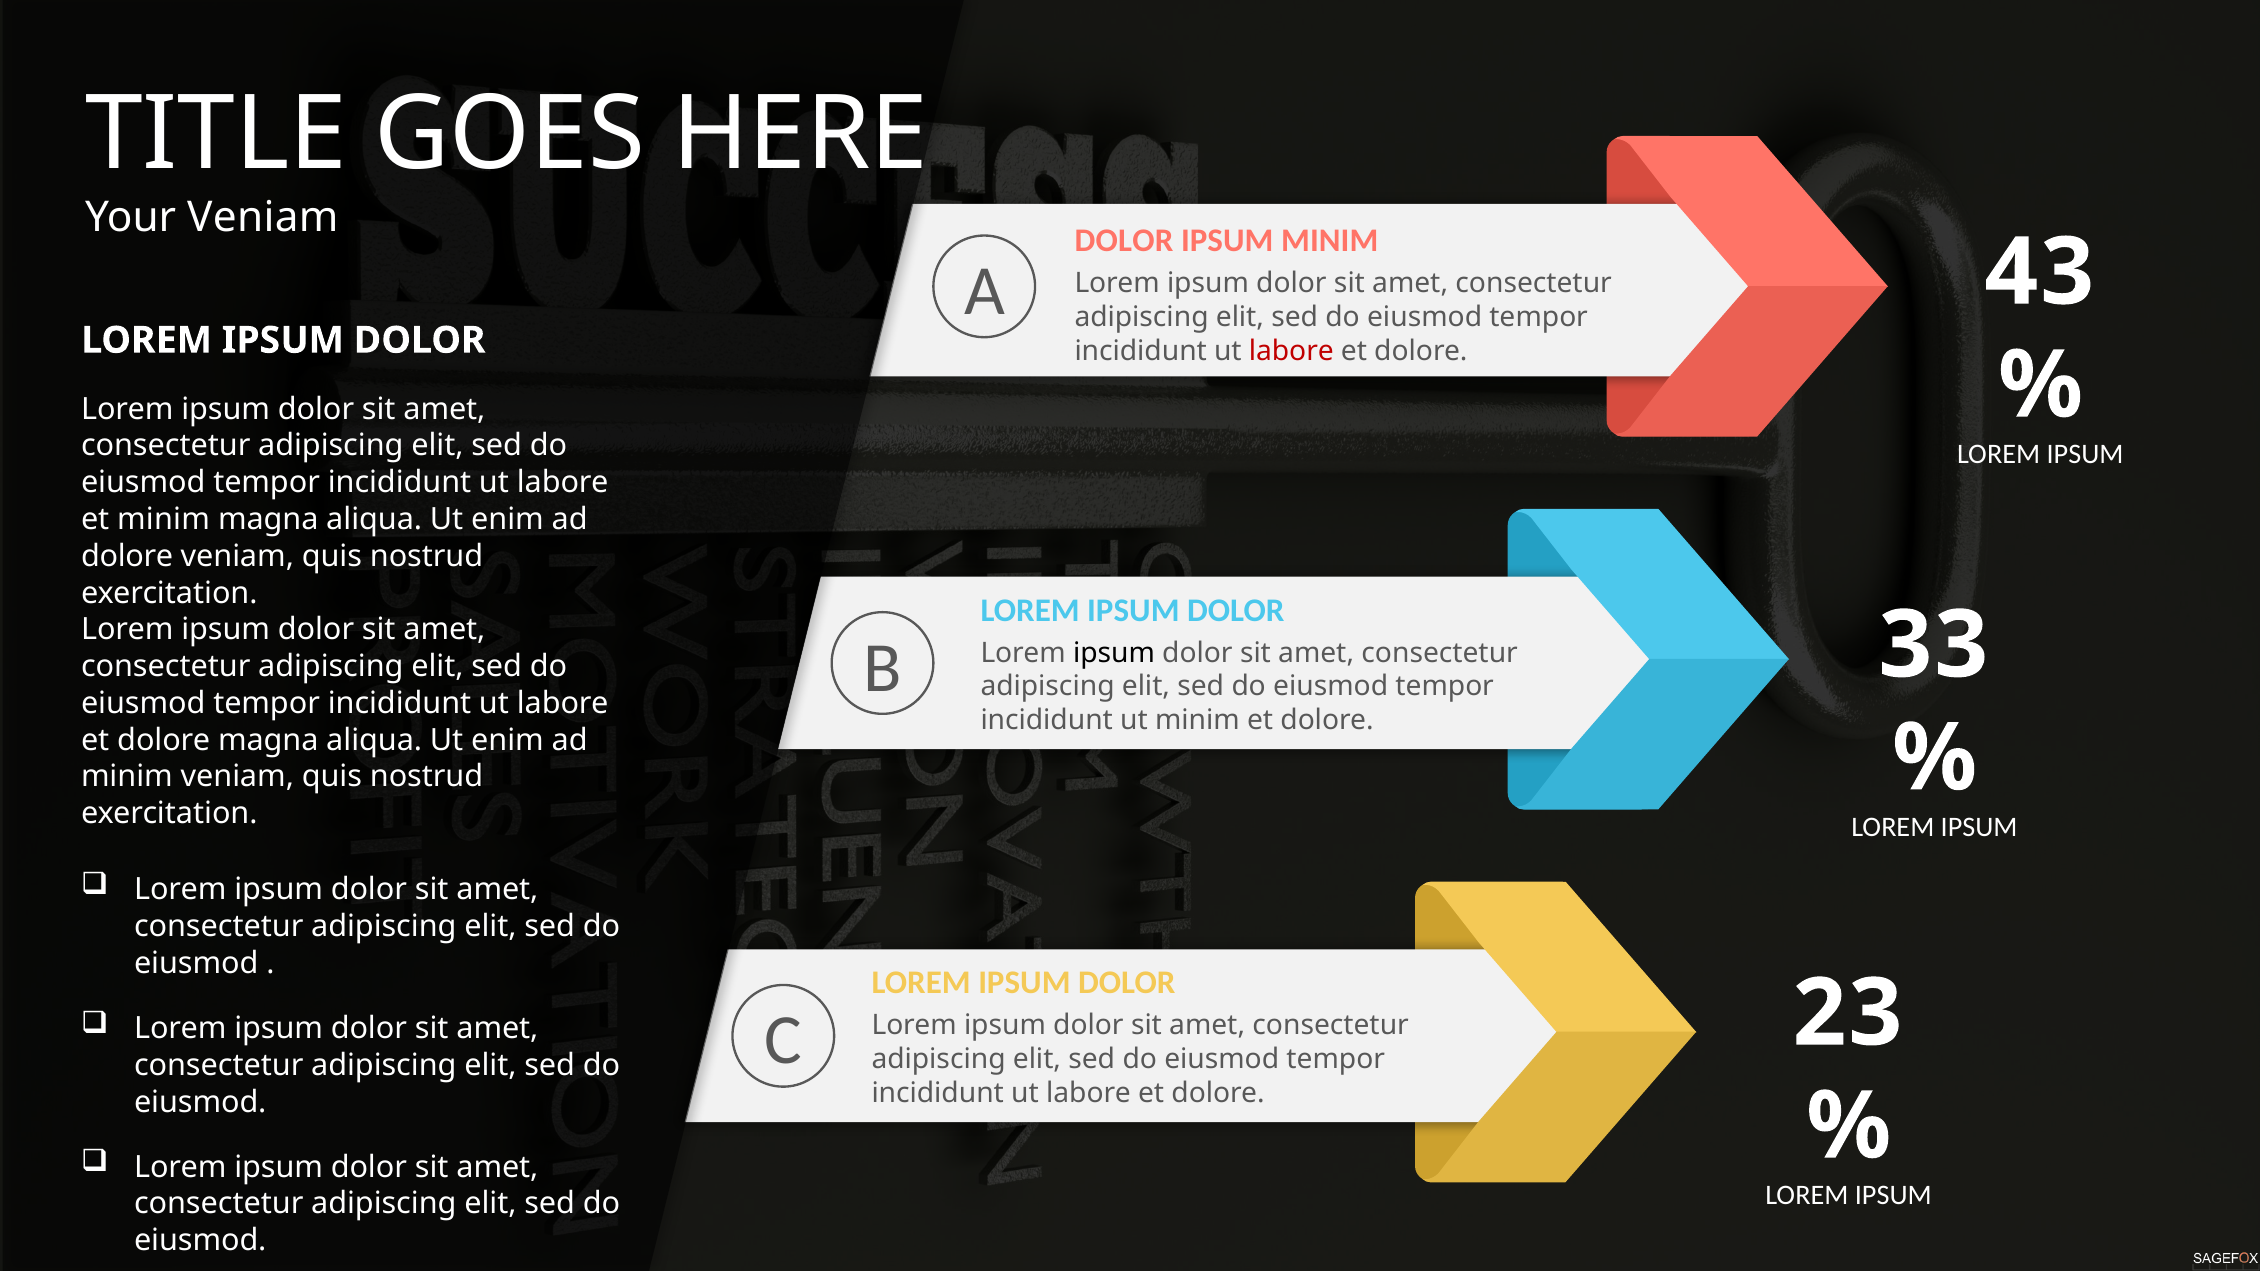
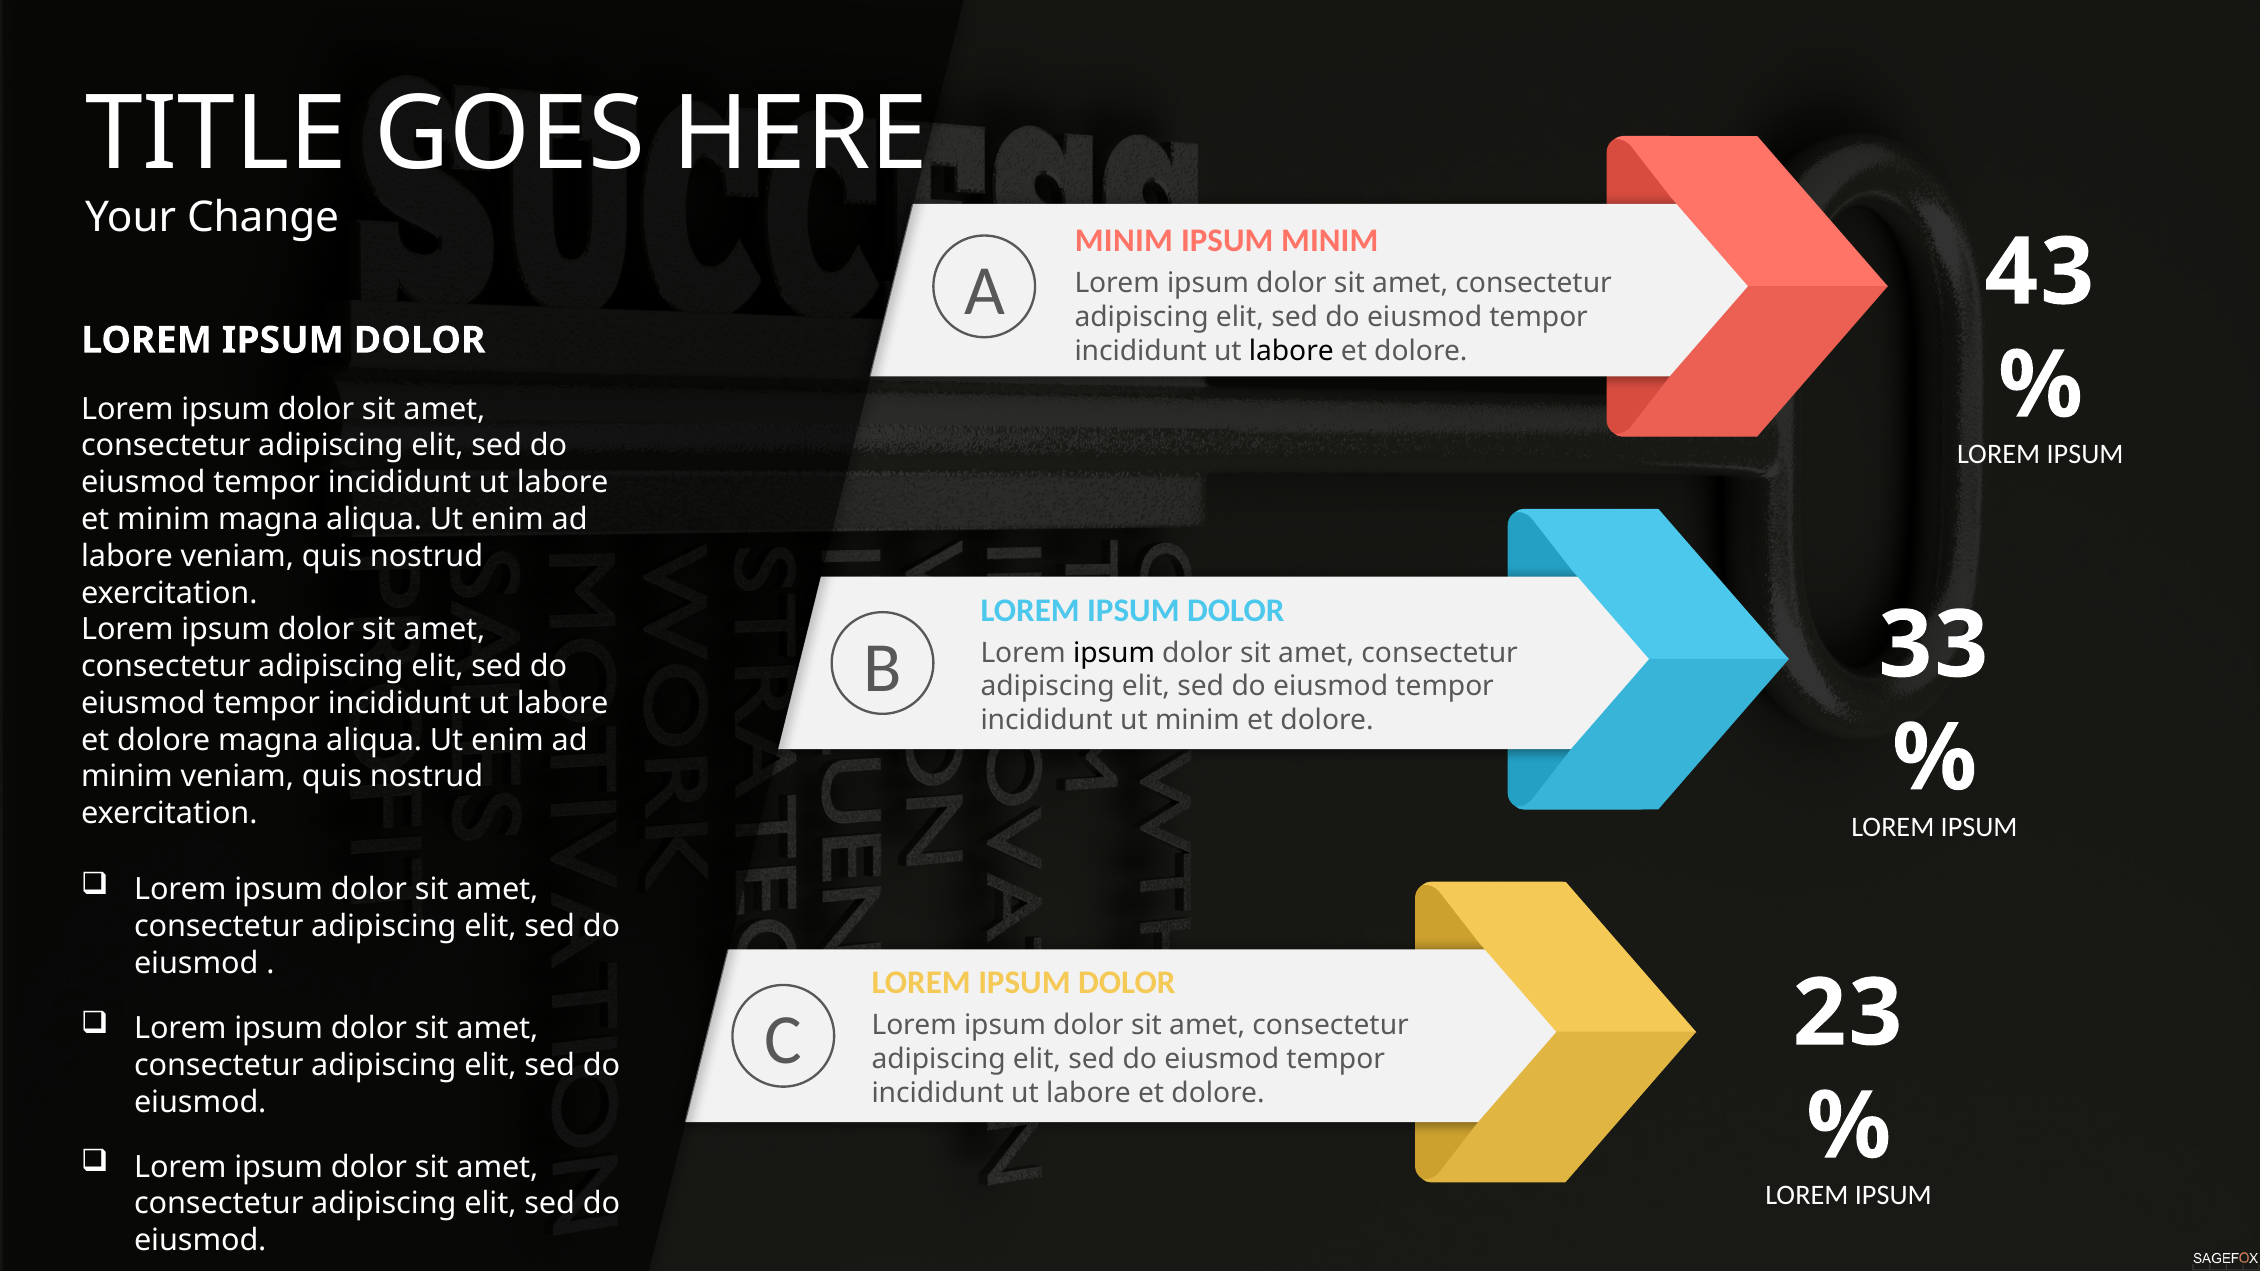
Your Veniam: Veniam -> Change (263, 217)
DOLOR: DOLOR -> MINIM (1124, 241)
labore colour: red -> black (1291, 351)
dolore: dolore -> labore (127, 556)
